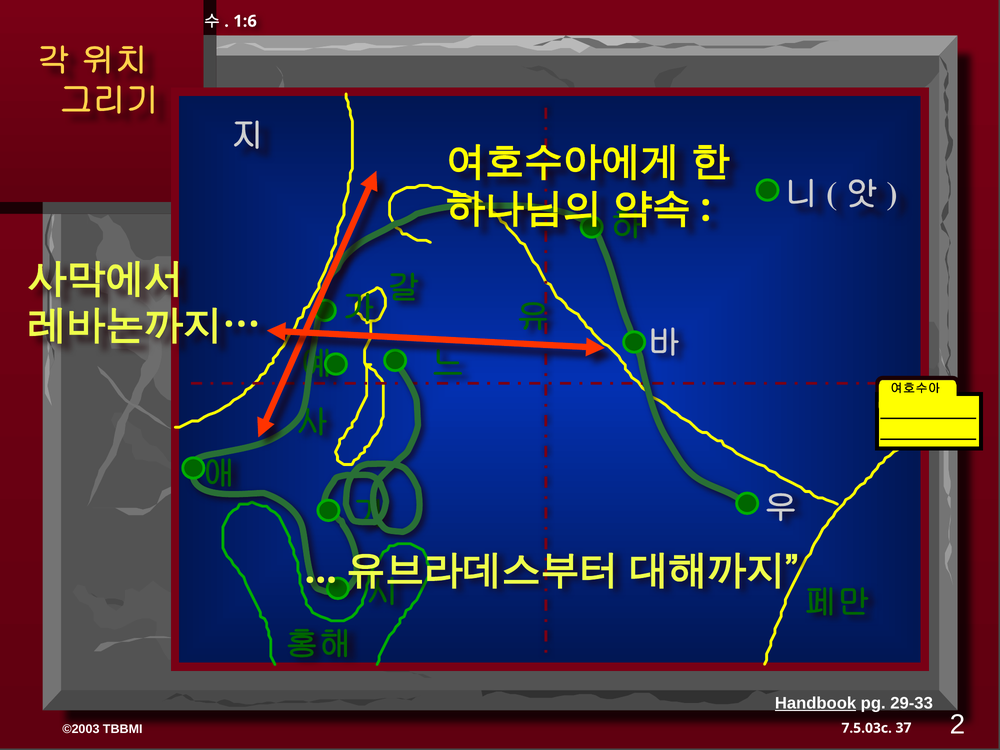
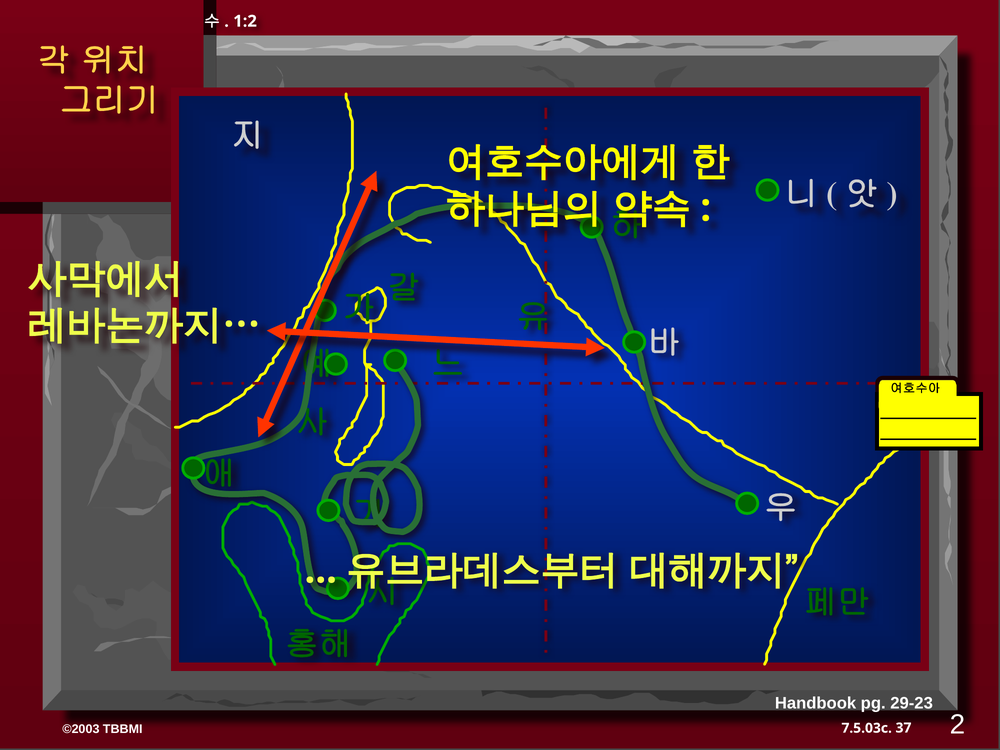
1:6: 1:6 -> 1:2 (245, 21)
Handbook underline: present -> none (816, 703)
29-33: 29-33 -> 29-23 (912, 703)
